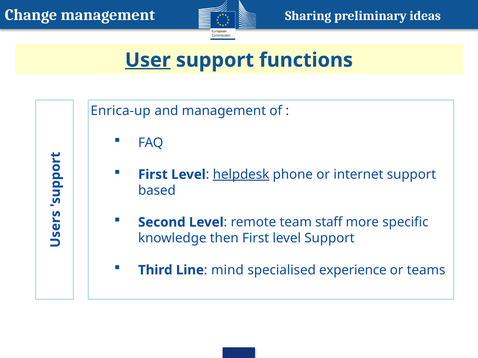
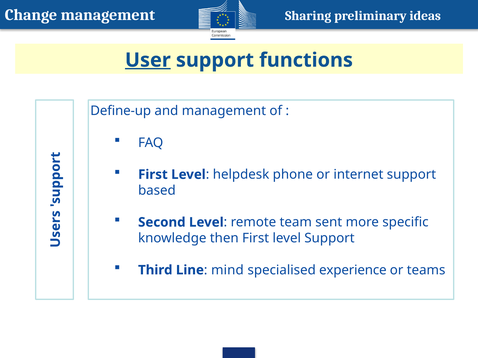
Enrica-up: Enrica-up -> Define-up (121, 111)
helpdesk underline: present -> none (241, 175)
staff: staff -> sent (329, 223)
